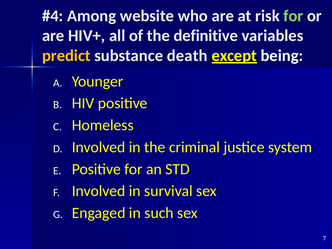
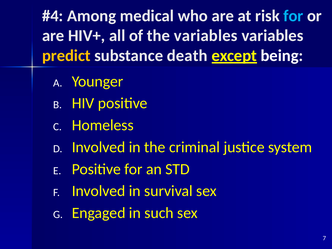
website: website -> medical (147, 16)
for colour: light green -> light blue (293, 16)
the definitive: definitive -> variables (206, 36)
